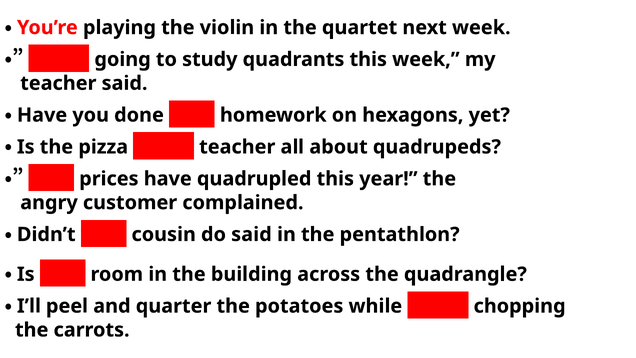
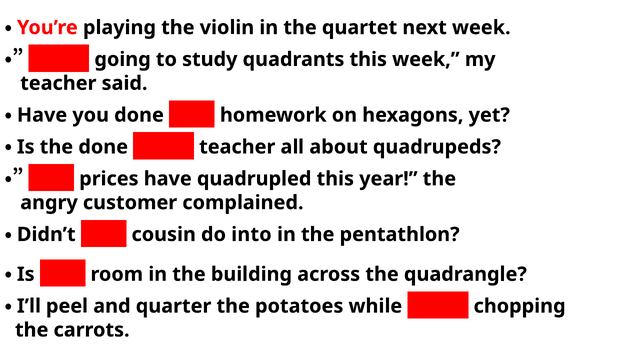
the pizza: pizza -> done (103, 147)
do said: said -> into (251, 234)
